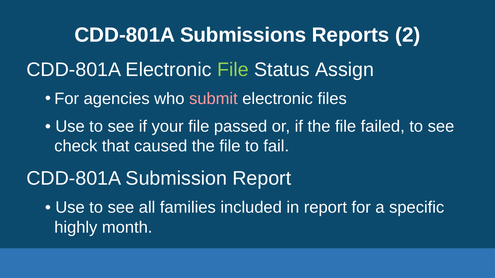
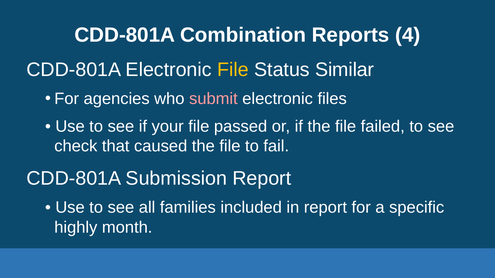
Submissions: Submissions -> Combination (243, 35)
2: 2 -> 4 (408, 35)
File colour: light green -> yellow (233, 70)
Assign: Assign -> Similar (345, 70)
